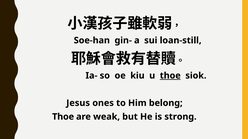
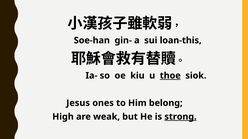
loan-still: loan-still -> loan-this (181, 41)
Thoe: Thoe -> High (63, 117)
strong underline: none -> present (180, 117)
